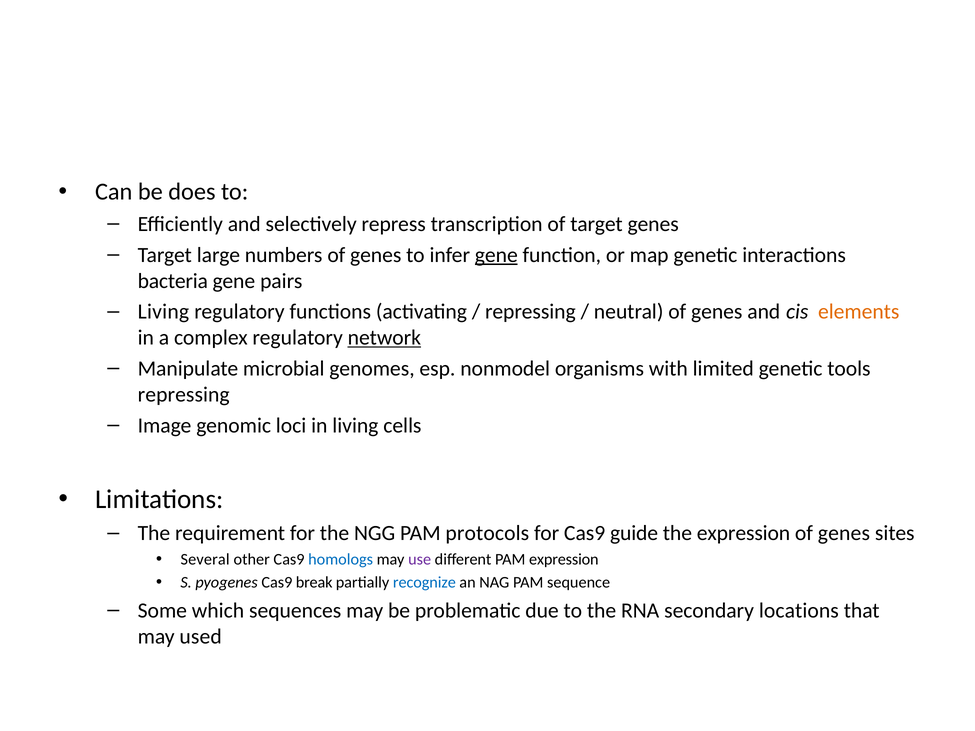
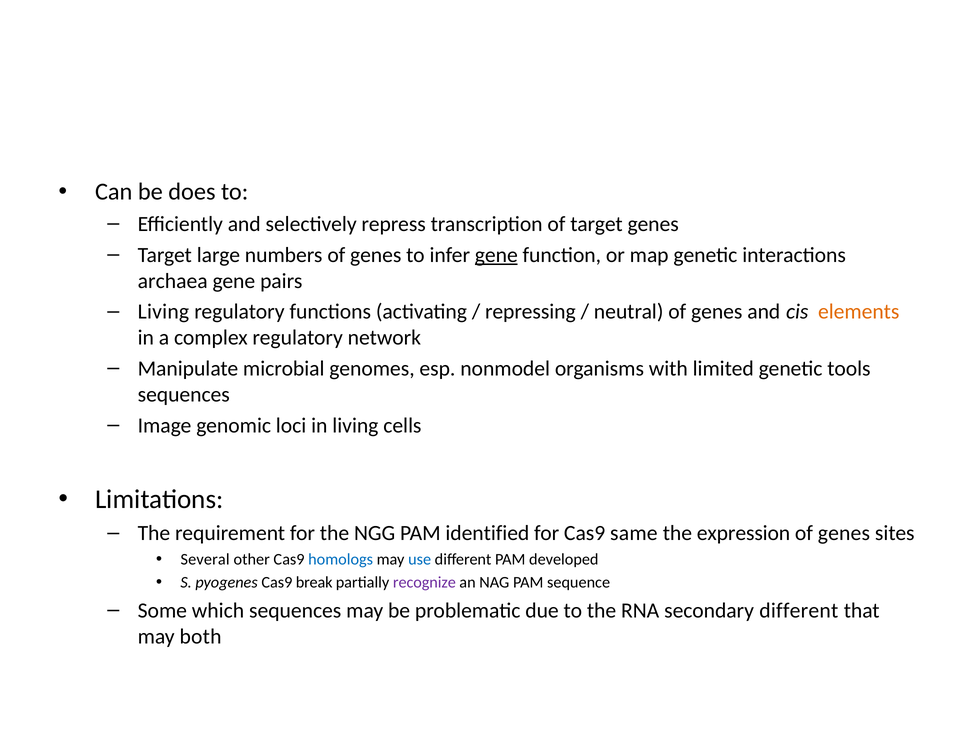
bacteria: bacteria -> archaea (173, 281)
network underline: present -> none (384, 338)
repressing: repressing -> sequences (184, 395)
protocols: protocols -> identified (487, 533)
guide: guide -> same (634, 533)
use colour: purple -> blue (420, 559)
PAM expression: expression -> developed (564, 559)
recognize colour: blue -> purple (424, 583)
secondary locations: locations -> different (799, 611)
used: used -> both (201, 637)
